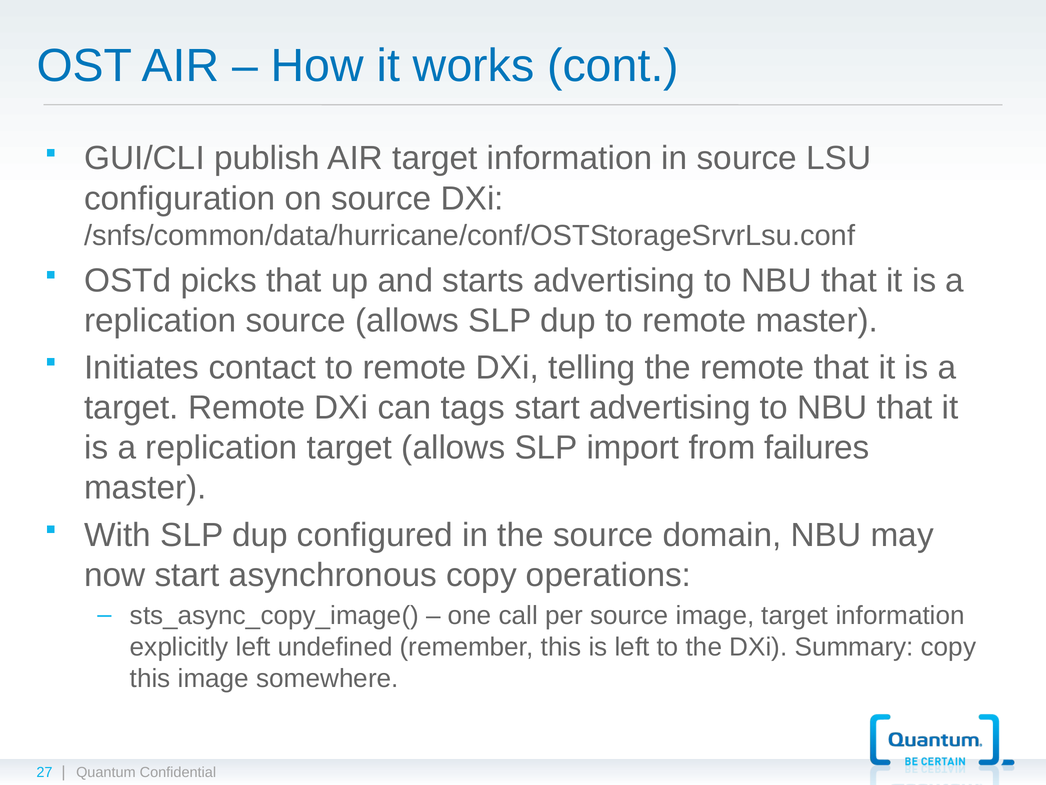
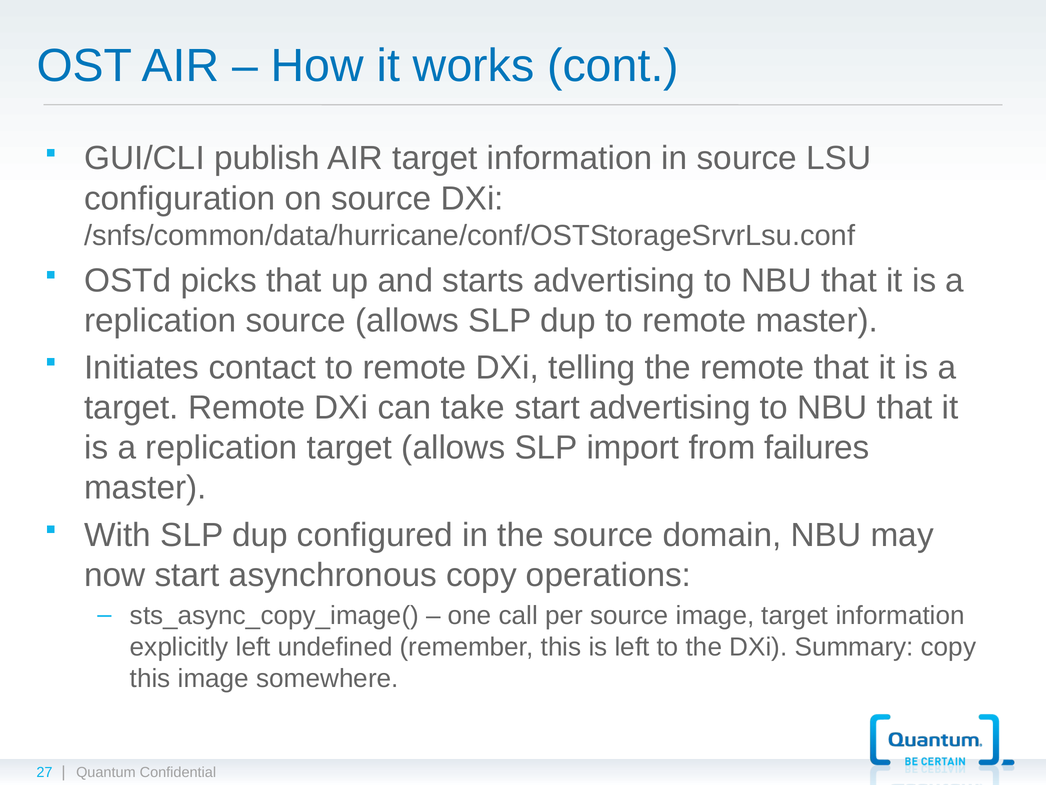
tags: tags -> take (473, 408)
